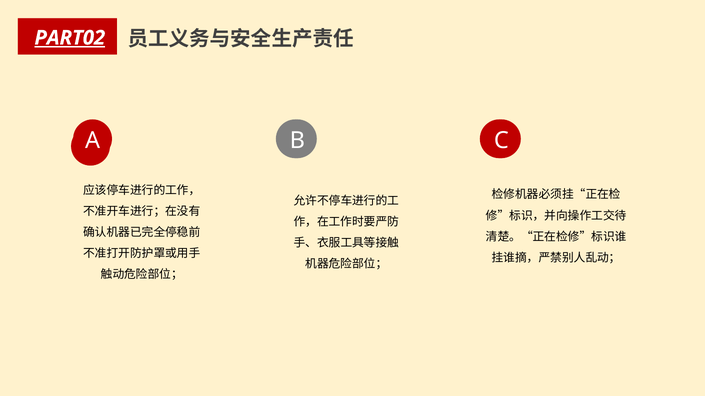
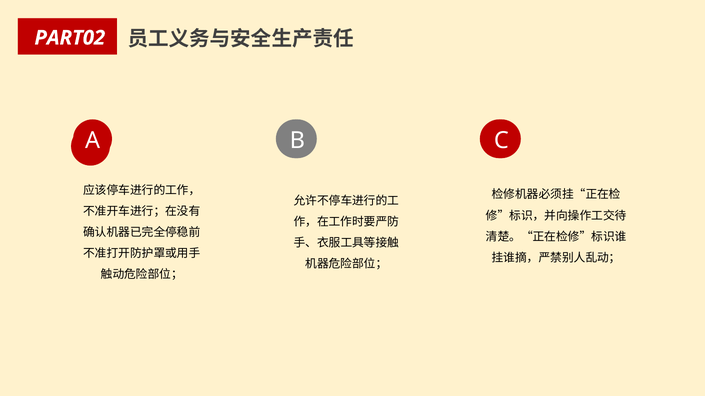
PART02 underline: present -> none (70, 38)
